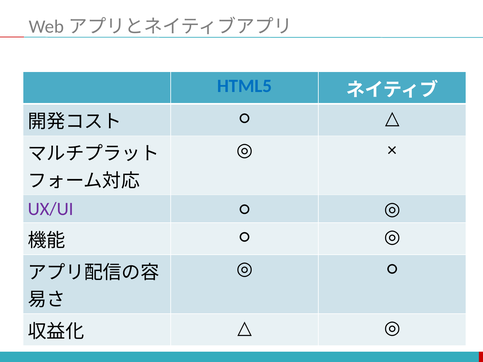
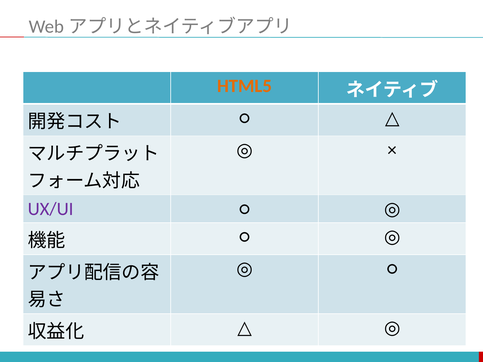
HTML5 colour: blue -> orange (245, 86)
